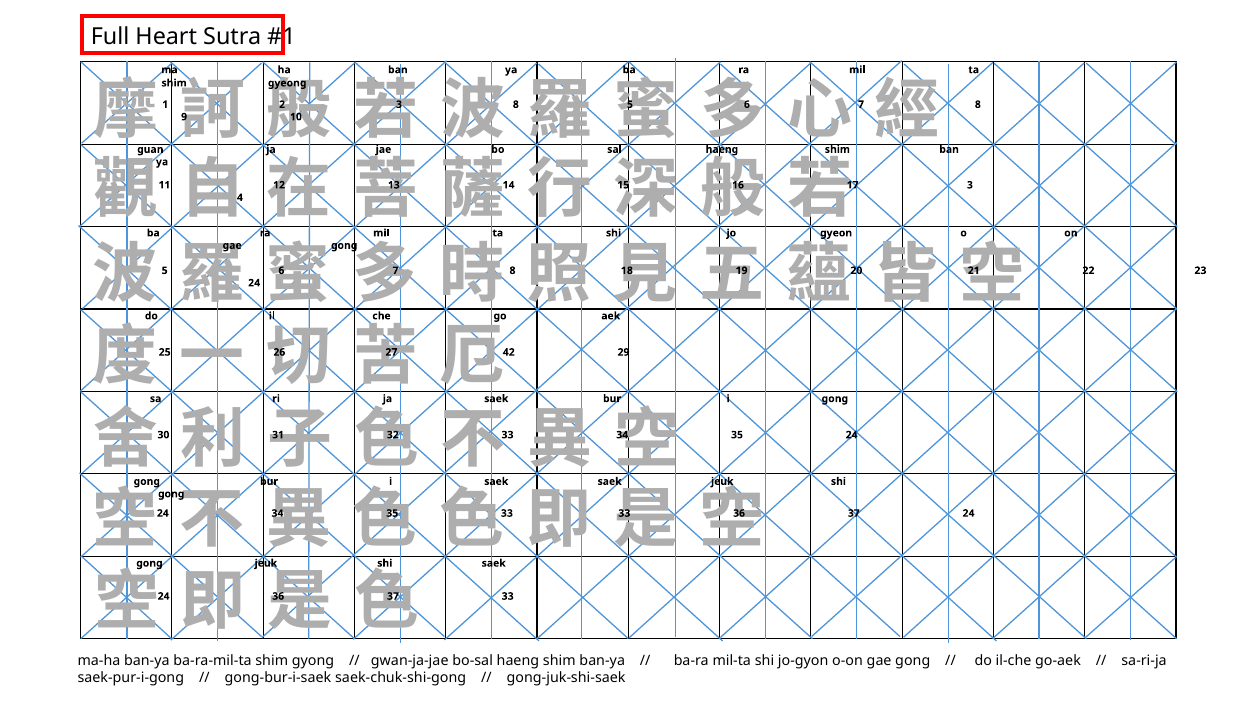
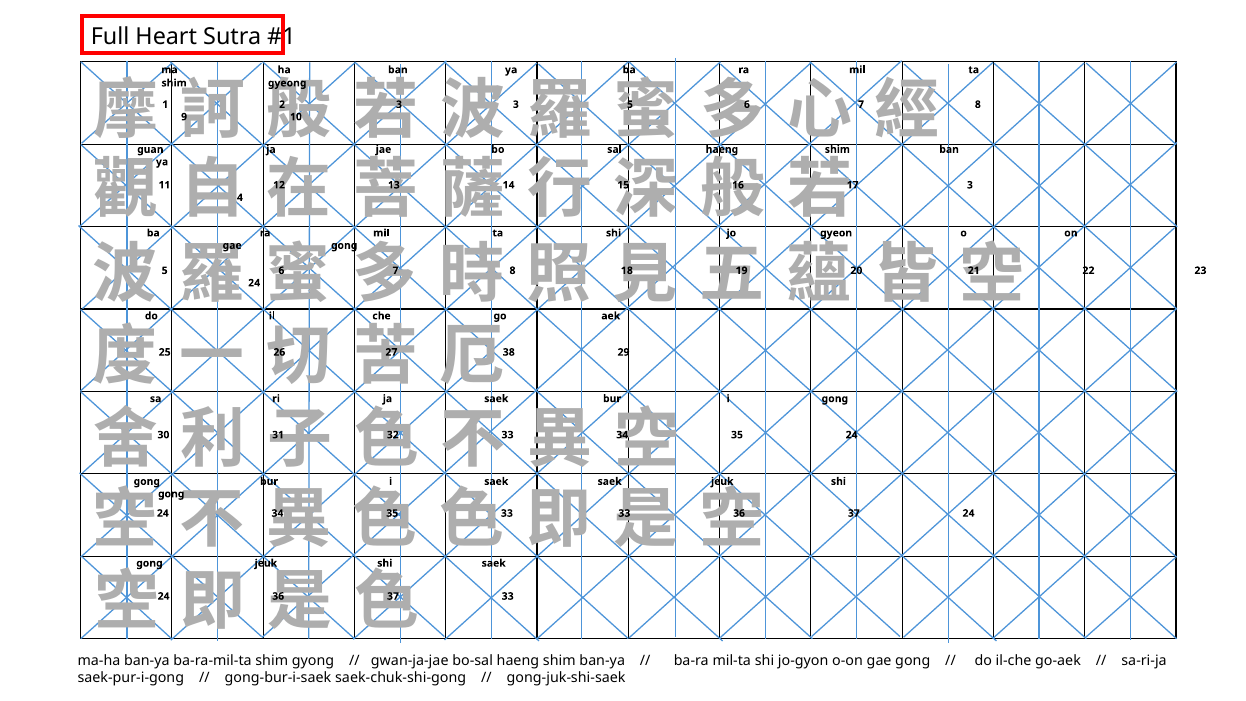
8: 8 -> 3 (516, 104)
42: 42 -> 38 (509, 352)
